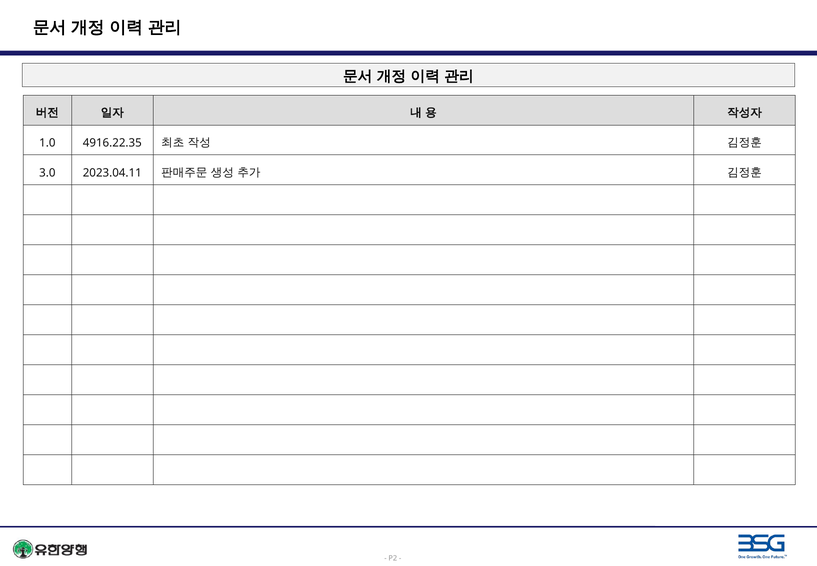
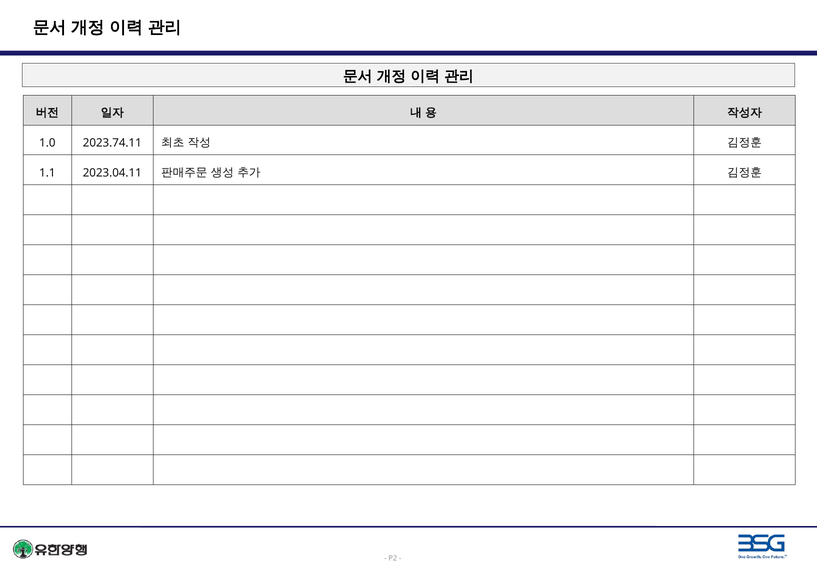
4916.22.35: 4916.22.35 -> 2023.74.11 (112, 143)
3.0: 3.0 -> 1.1 (47, 173)
